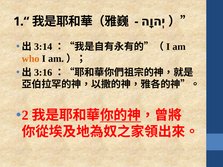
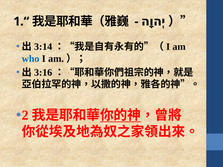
who colour: orange -> blue (31, 59)
